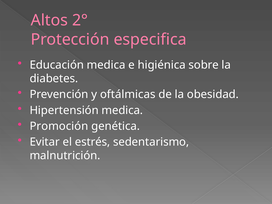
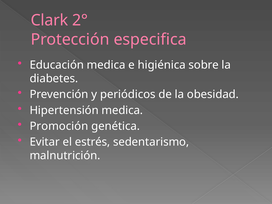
Altos: Altos -> Clark (49, 20)
oftálmicas: oftálmicas -> periódicos (128, 94)
